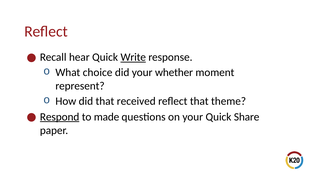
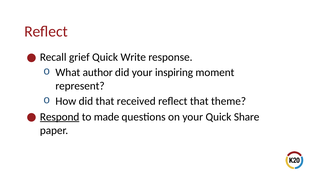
hear: hear -> grief (79, 57)
Write underline: present -> none (133, 57)
choice: choice -> author (98, 72)
whether: whether -> inspiring (174, 72)
